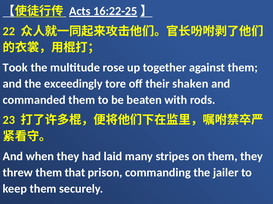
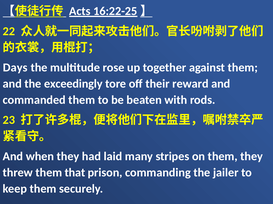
Took: Took -> Days (15, 68)
shaken: shaken -> reward (190, 84)
